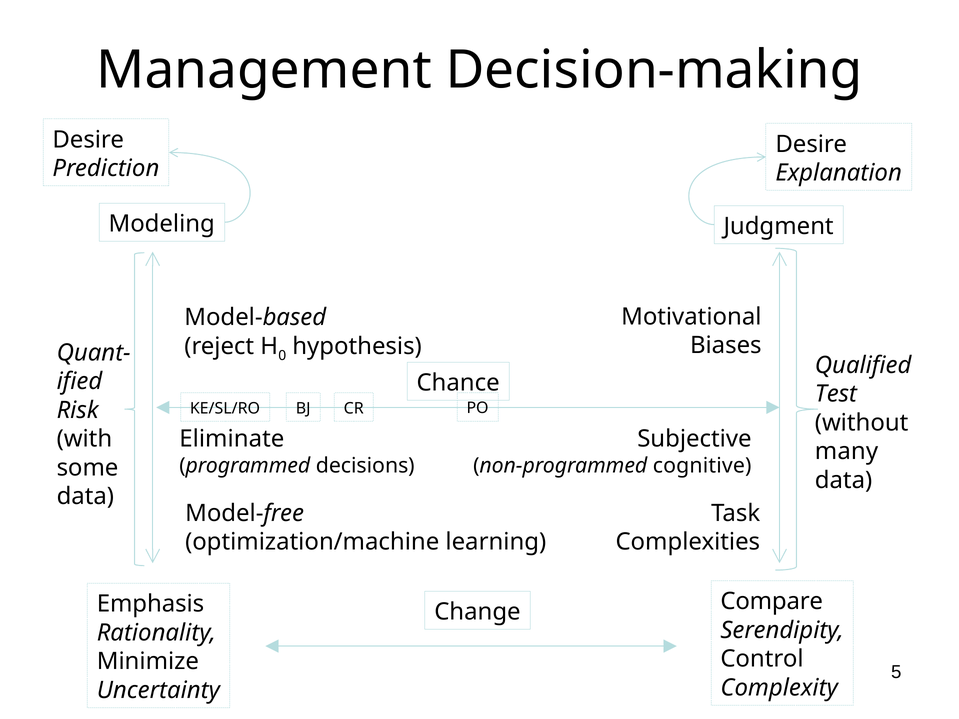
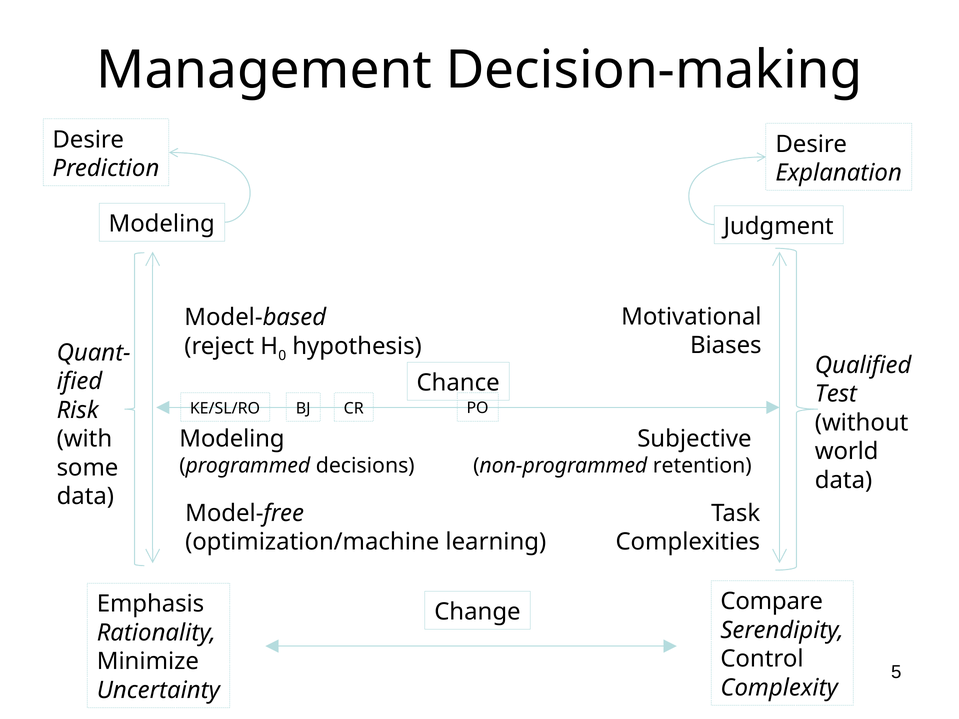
Eliminate: Eliminate -> Modeling (232, 439)
many: many -> world (847, 452)
cognitive: cognitive -> retention (702, 466)
